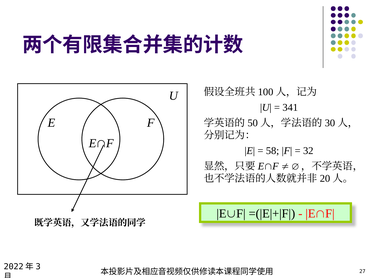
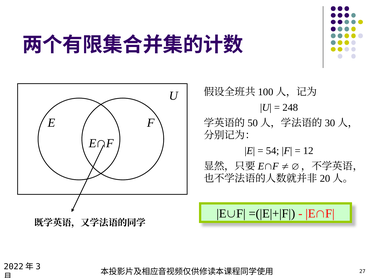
341: 341 -> 248 (290, 108)
58: 58 -> 54 (273, 151)
32: 32 -> 12 (308, 151)
